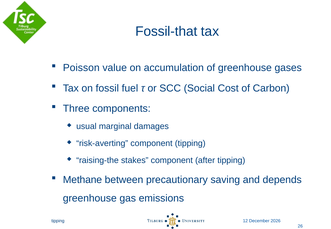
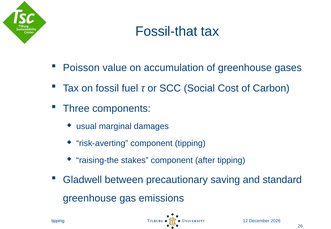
Methane: Methane -> Gladwell (82, 180)
depends: depends -> standard (282, 180)
